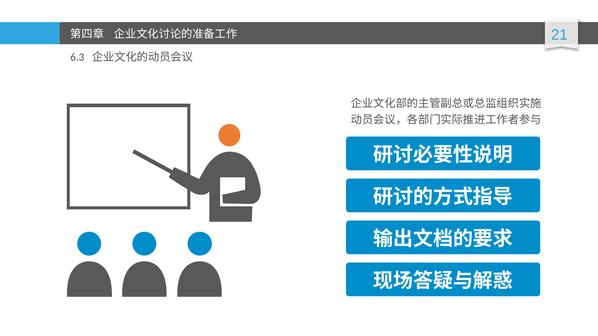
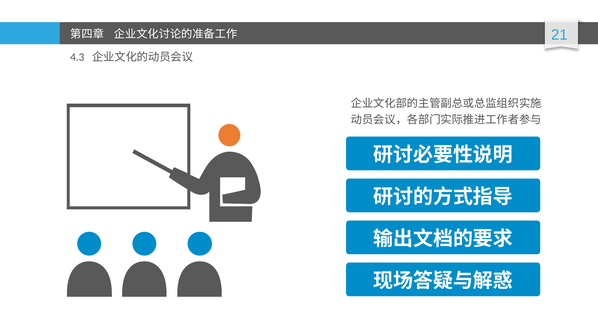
6.3: 6.3 -> 4.3 (77, 57)
